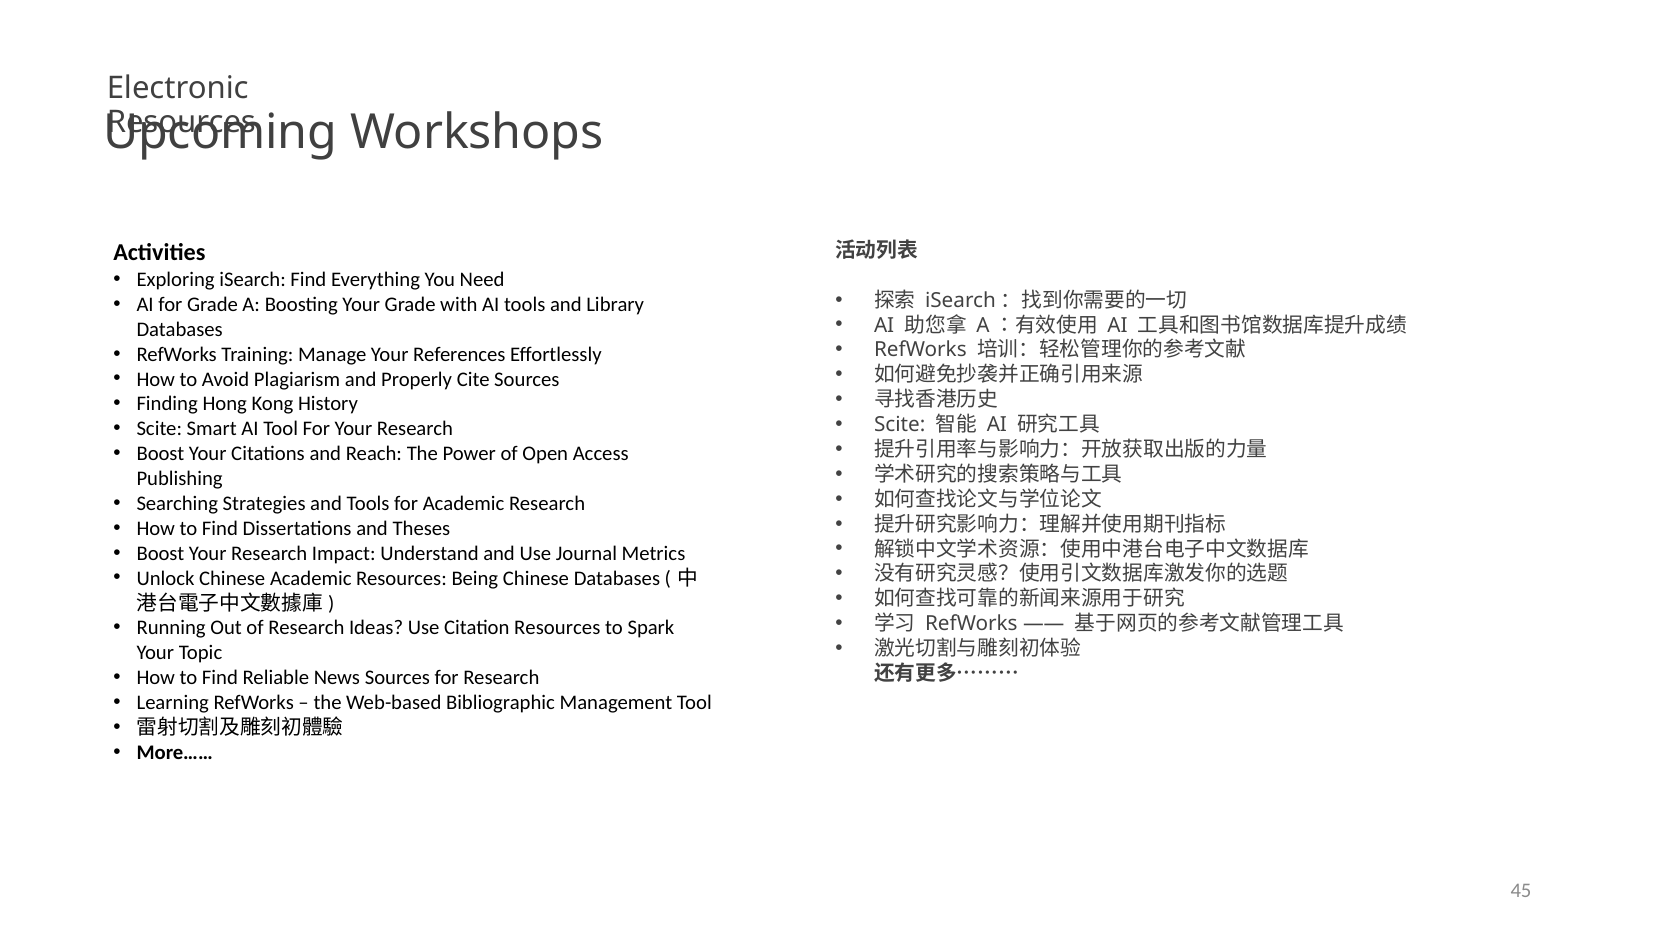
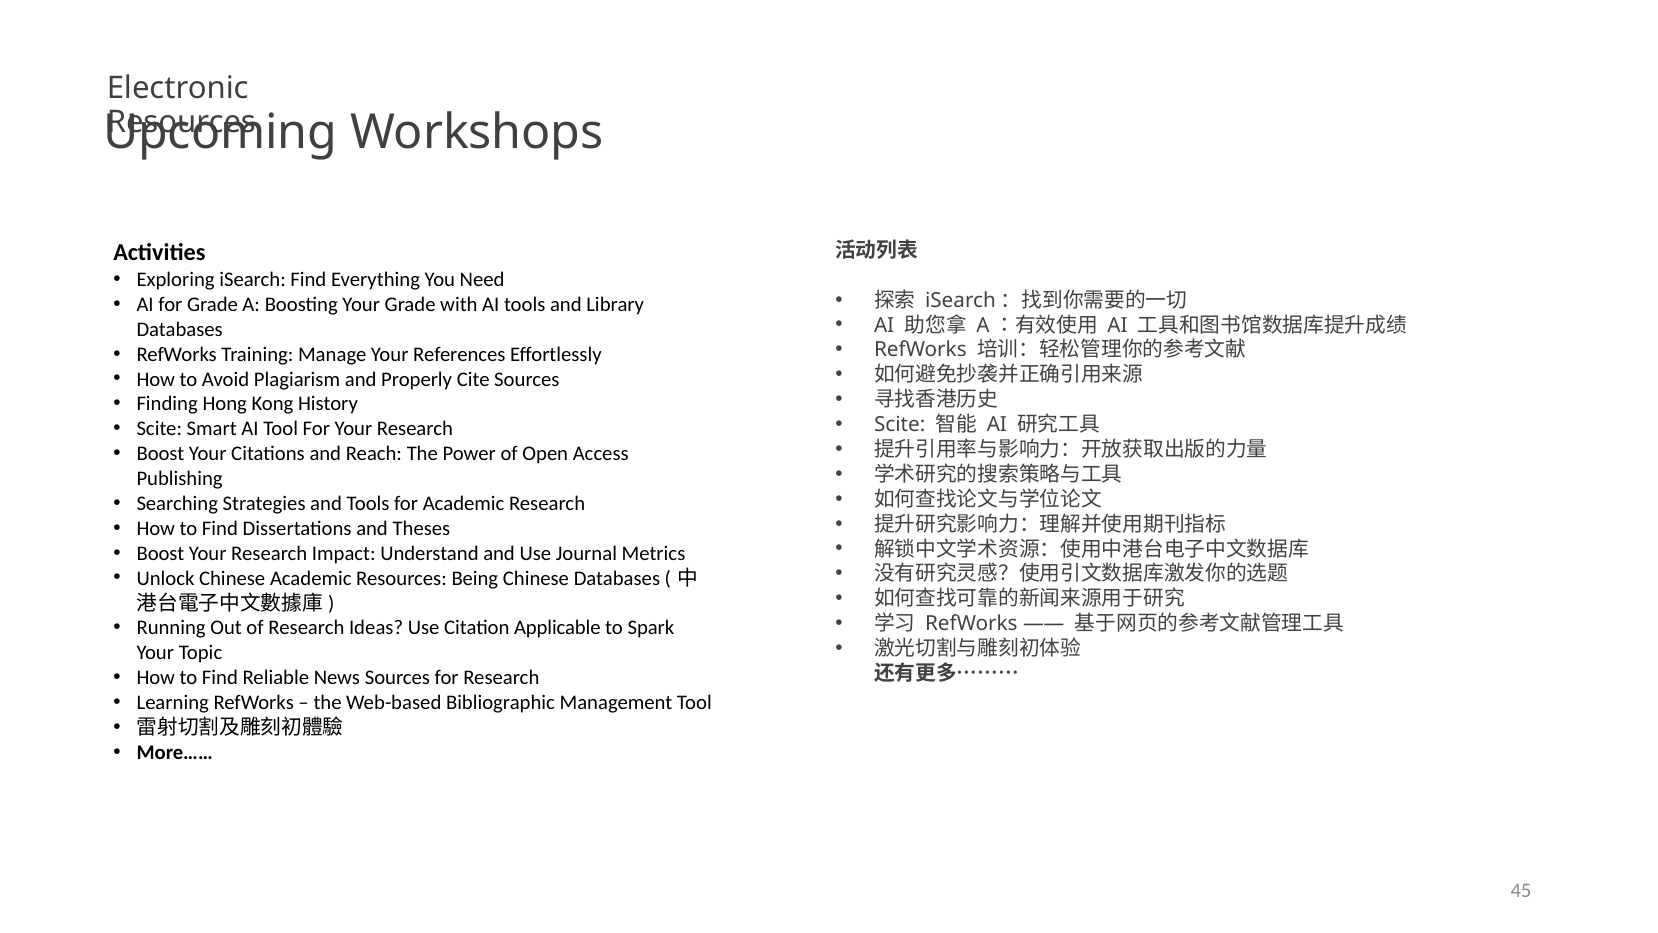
Citation Resources: Resources -> Applicable (557, 628)
